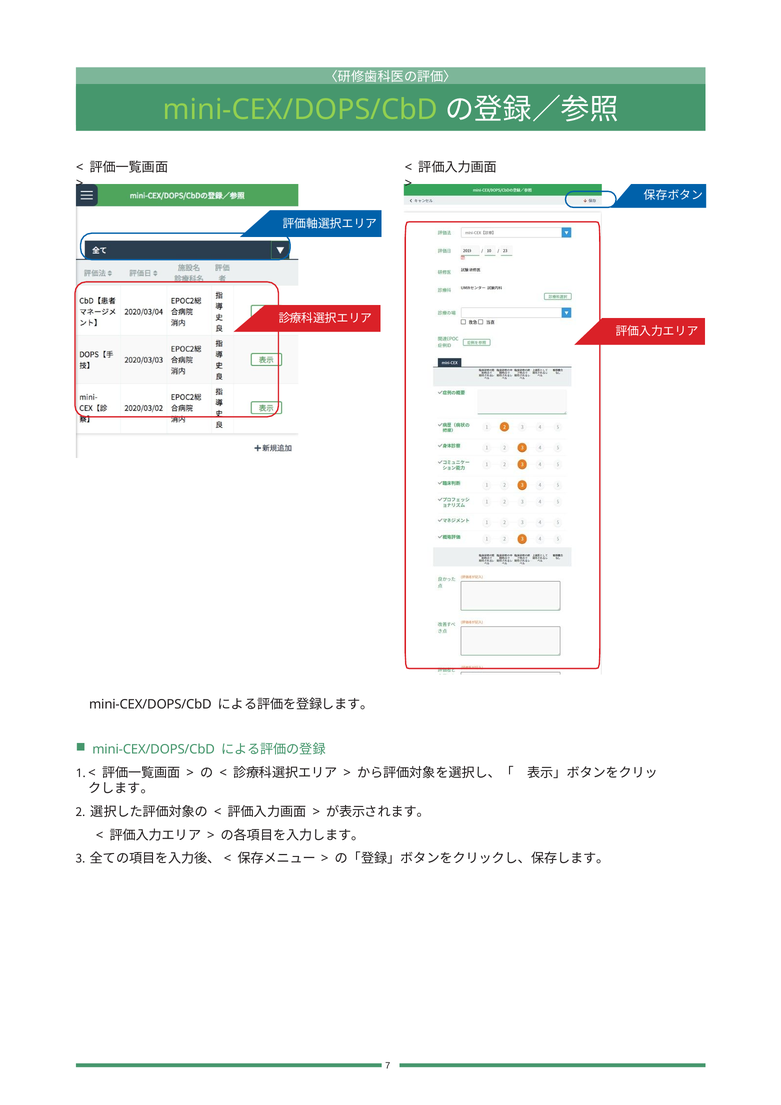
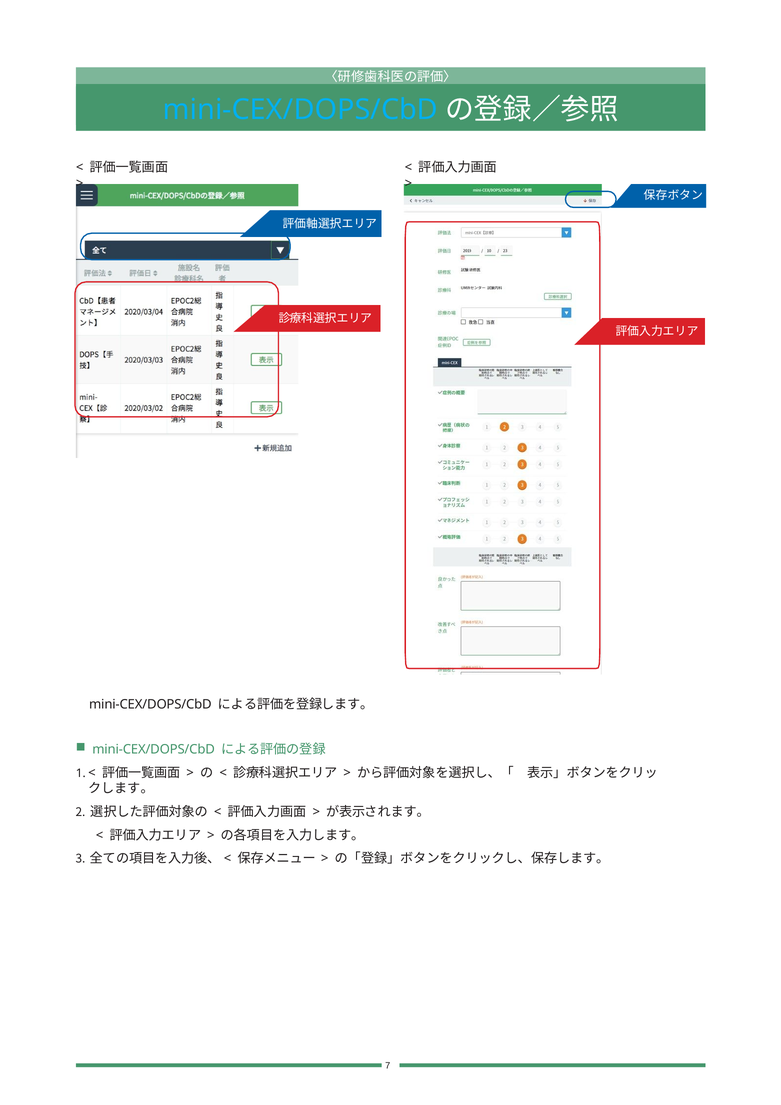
mini-CEX/DOPS/CbD colour: light green -> light blue (300, 110)
